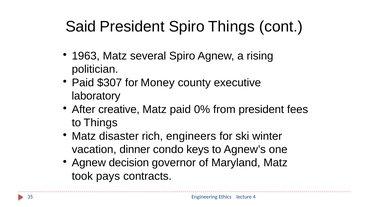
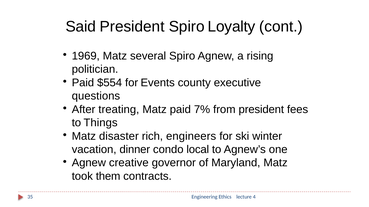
Spiro Things: Things -> Loyalty (232, 27)
1963: 1963 -> 1969 (86, 56)
$307: $307 -> $554 (110, 83)
Money: Money -> Events (158, 83)
laboratory: laboratory -> questions (96, 96)
creative: creative -> treating (119, 110)
0%: 0% -> 7% (202, 110)
keys: keys -> local (198, 150)
decision: decision -> creative (129, 163)
pays: pays -> them (108, 177)
